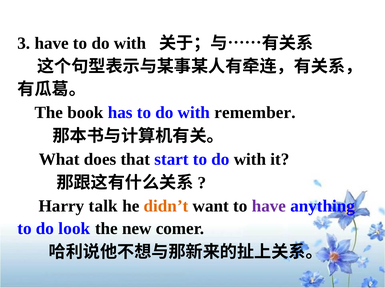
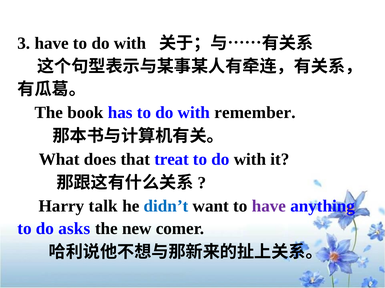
start: start -> treat (172, 160)
didn’t colour: orange -> blue (166, 207)
look: look -> asks (74, 229)
